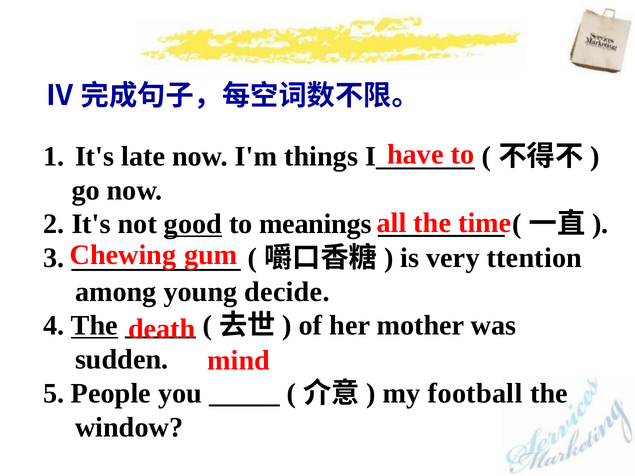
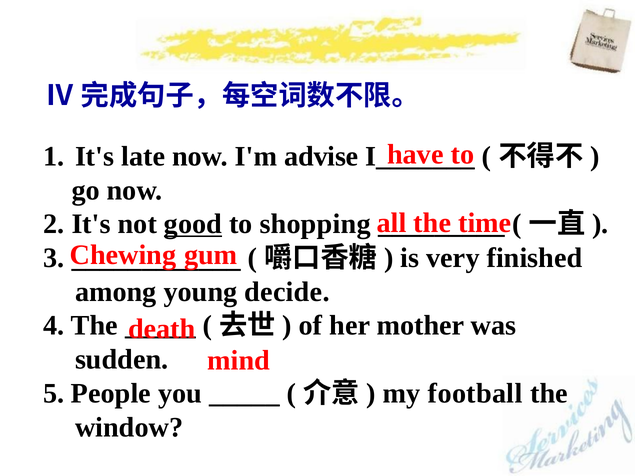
things: things -> advise (321, 156)
meanings: meanings -> shopping (315, 224)
ttention: ttention -> finished (534, 258)
The underline: present -> none (94, 326)
